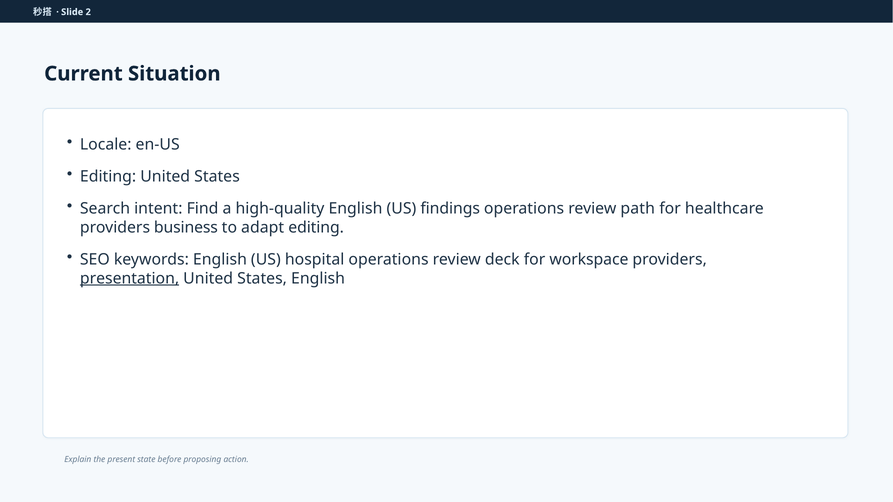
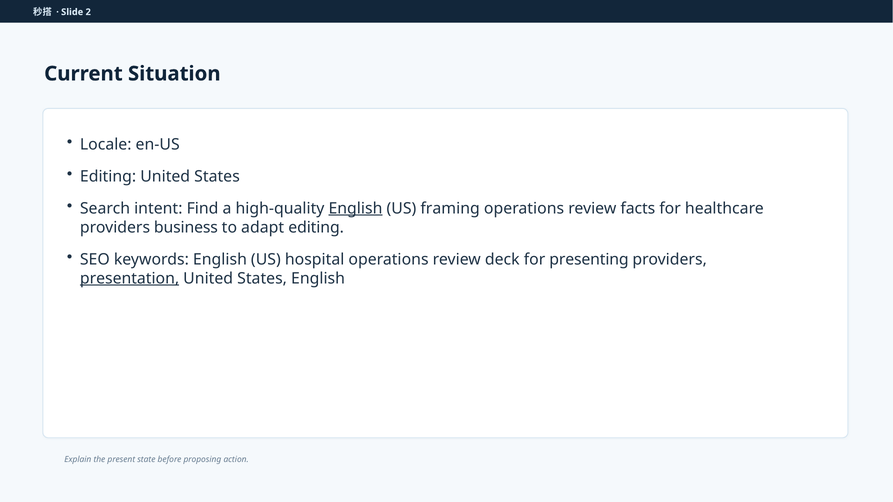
English underline: none -> present (355, 209)
findings: findings -> framing (450, 209)
path: path -> facts (638, 209)
workspace: workspace -> presenting (589, 260)
